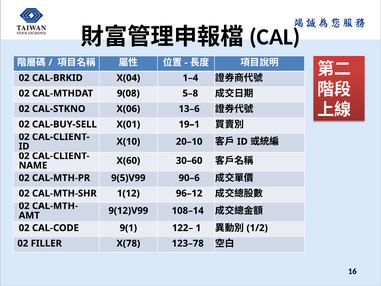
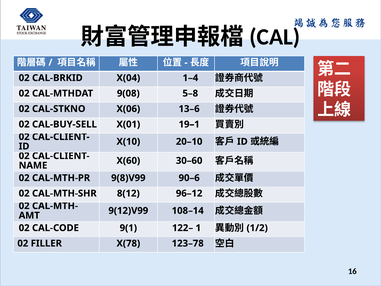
9(5)V99: 9(5)V99 -> 9(8)V99 (128, 178)
1(12: 1(12 -> 8(12 (128, 193)
